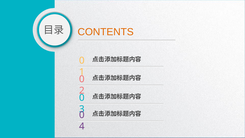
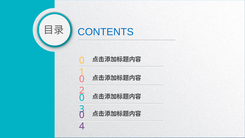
CONTENTS colour: orange -> blue (106, 32)
